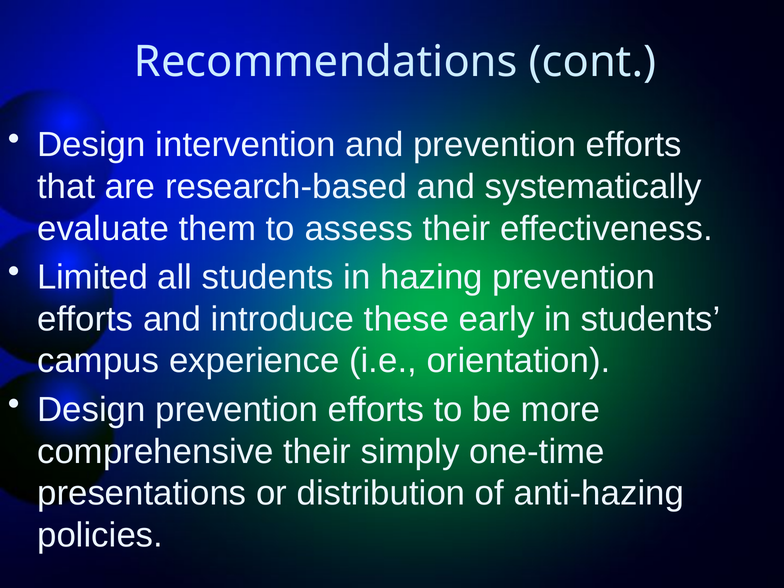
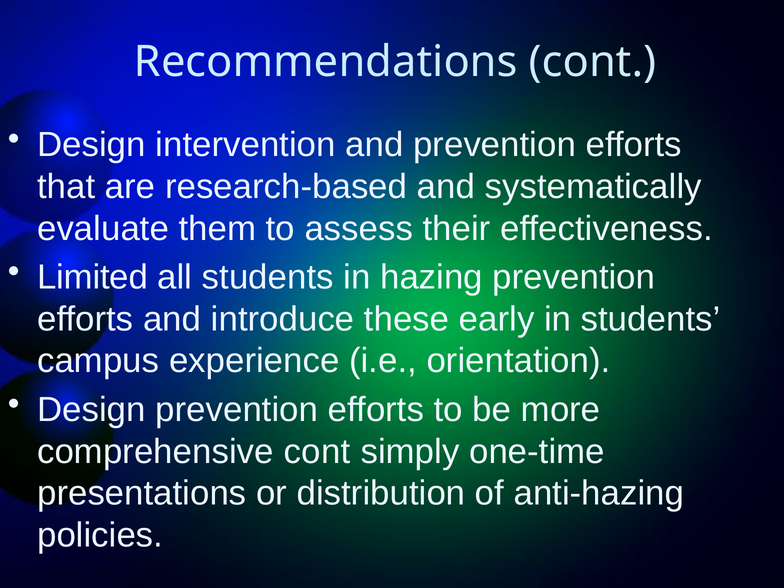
comprehensive their: their -> cont (317, 452)
